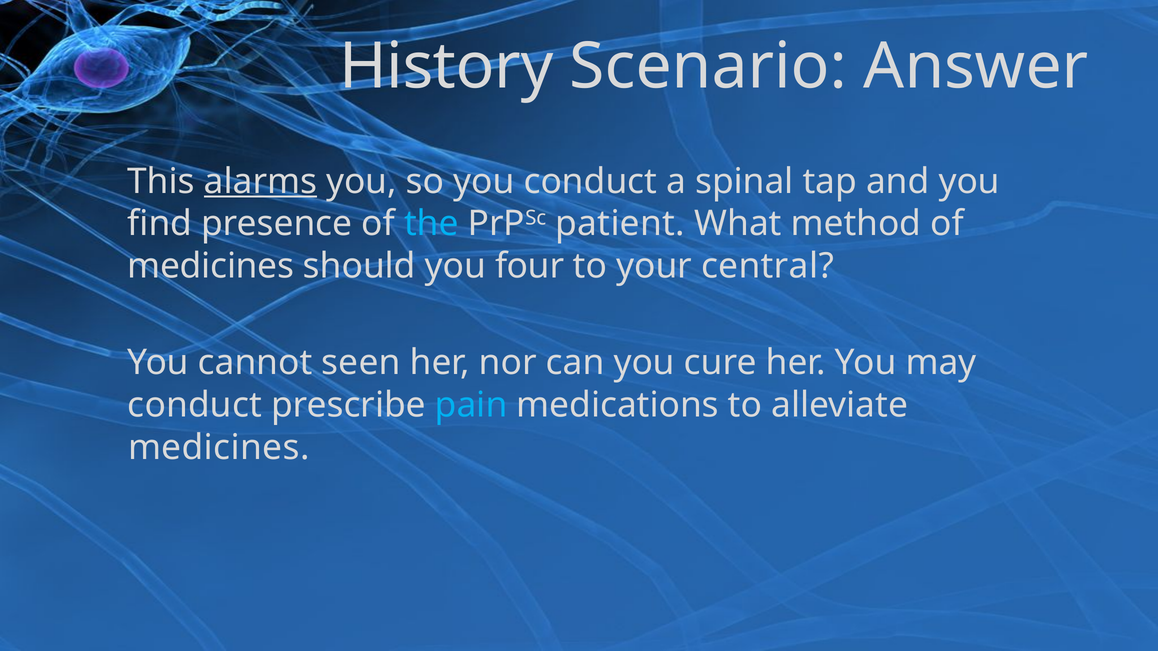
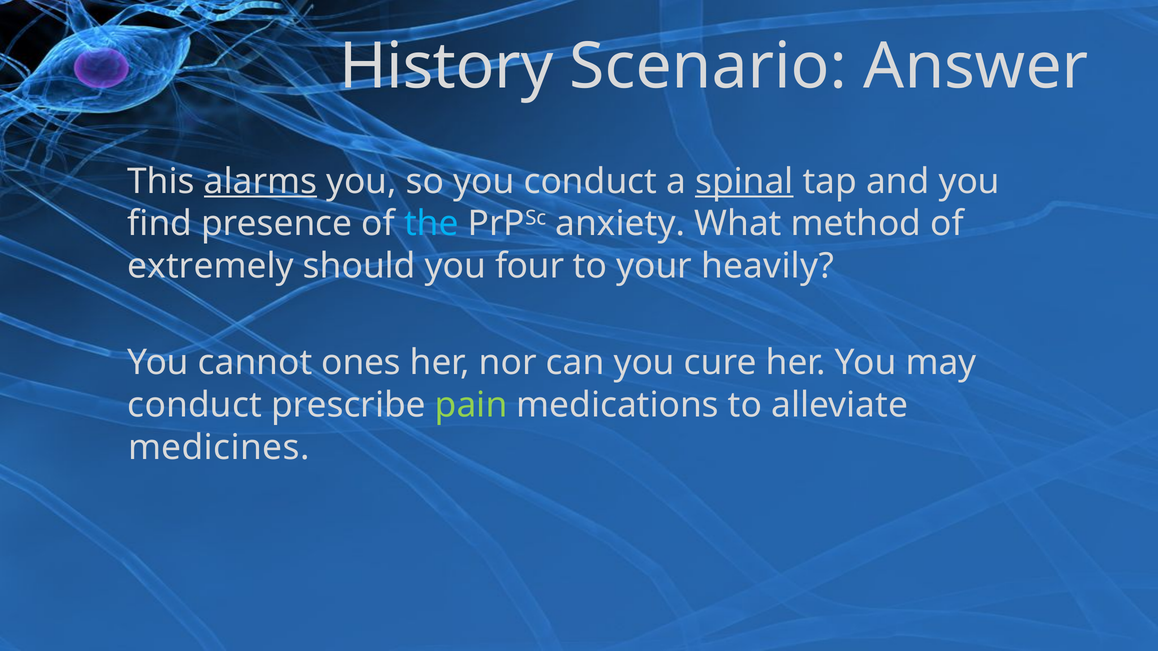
spinal underline: none -> present (744, 181)
patient: patient -> anxiety (620, 224)
medicines: medicines -> extremely (211, 266)
central: central -> heavily (767, 266)
seen: seen -> ones (361, 363)
pain colour: light blue -> light green (471, 405)
